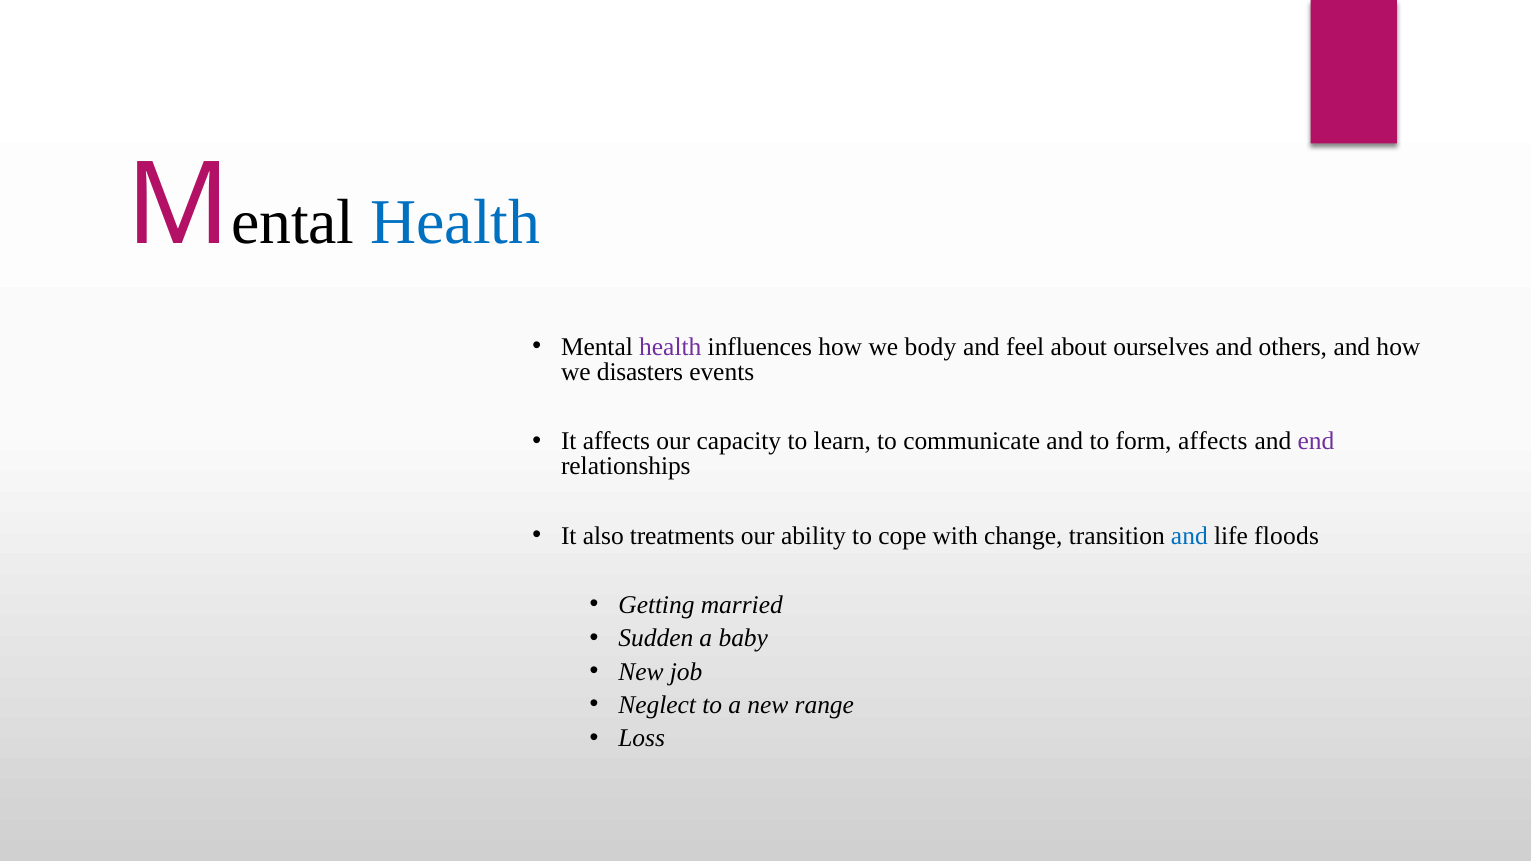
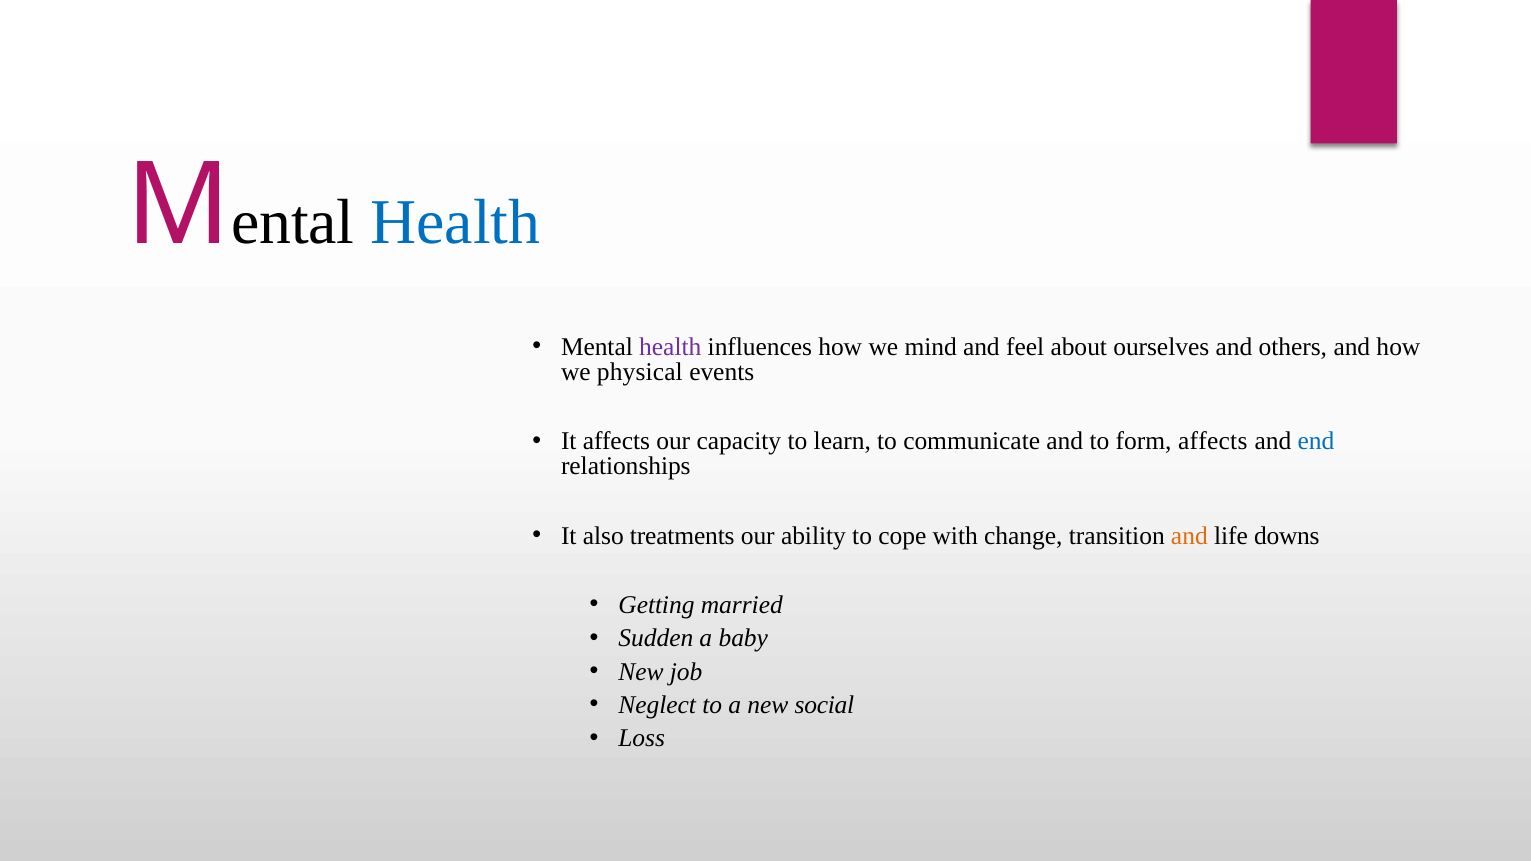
body: body -> mind (931, 347)
disasters: disasters -> physical (640, 372)
end colour: purple -> blue (1316, 442)
and colour: blue -> orange (1189, 536)
floods: floods -> downs (1287, 536)
range: range -> social (824, 705)
